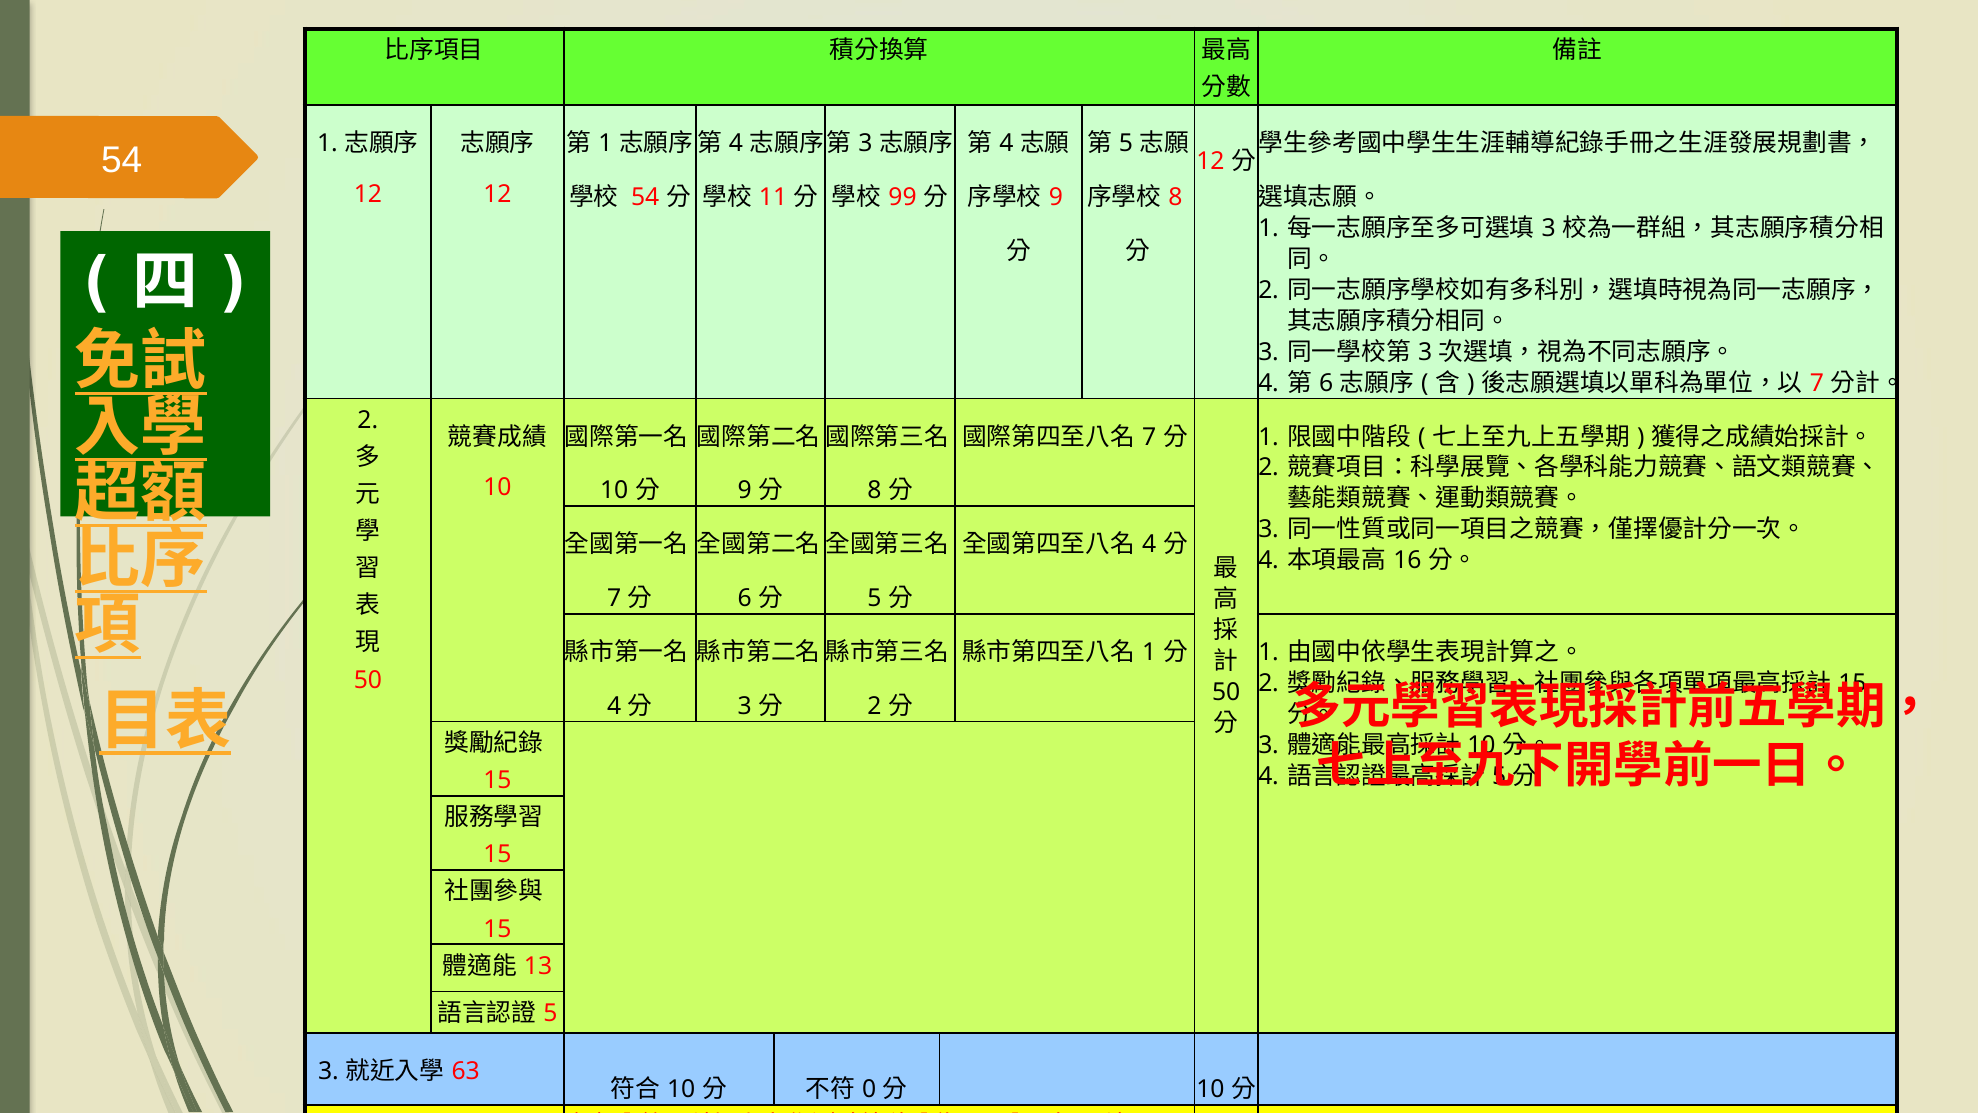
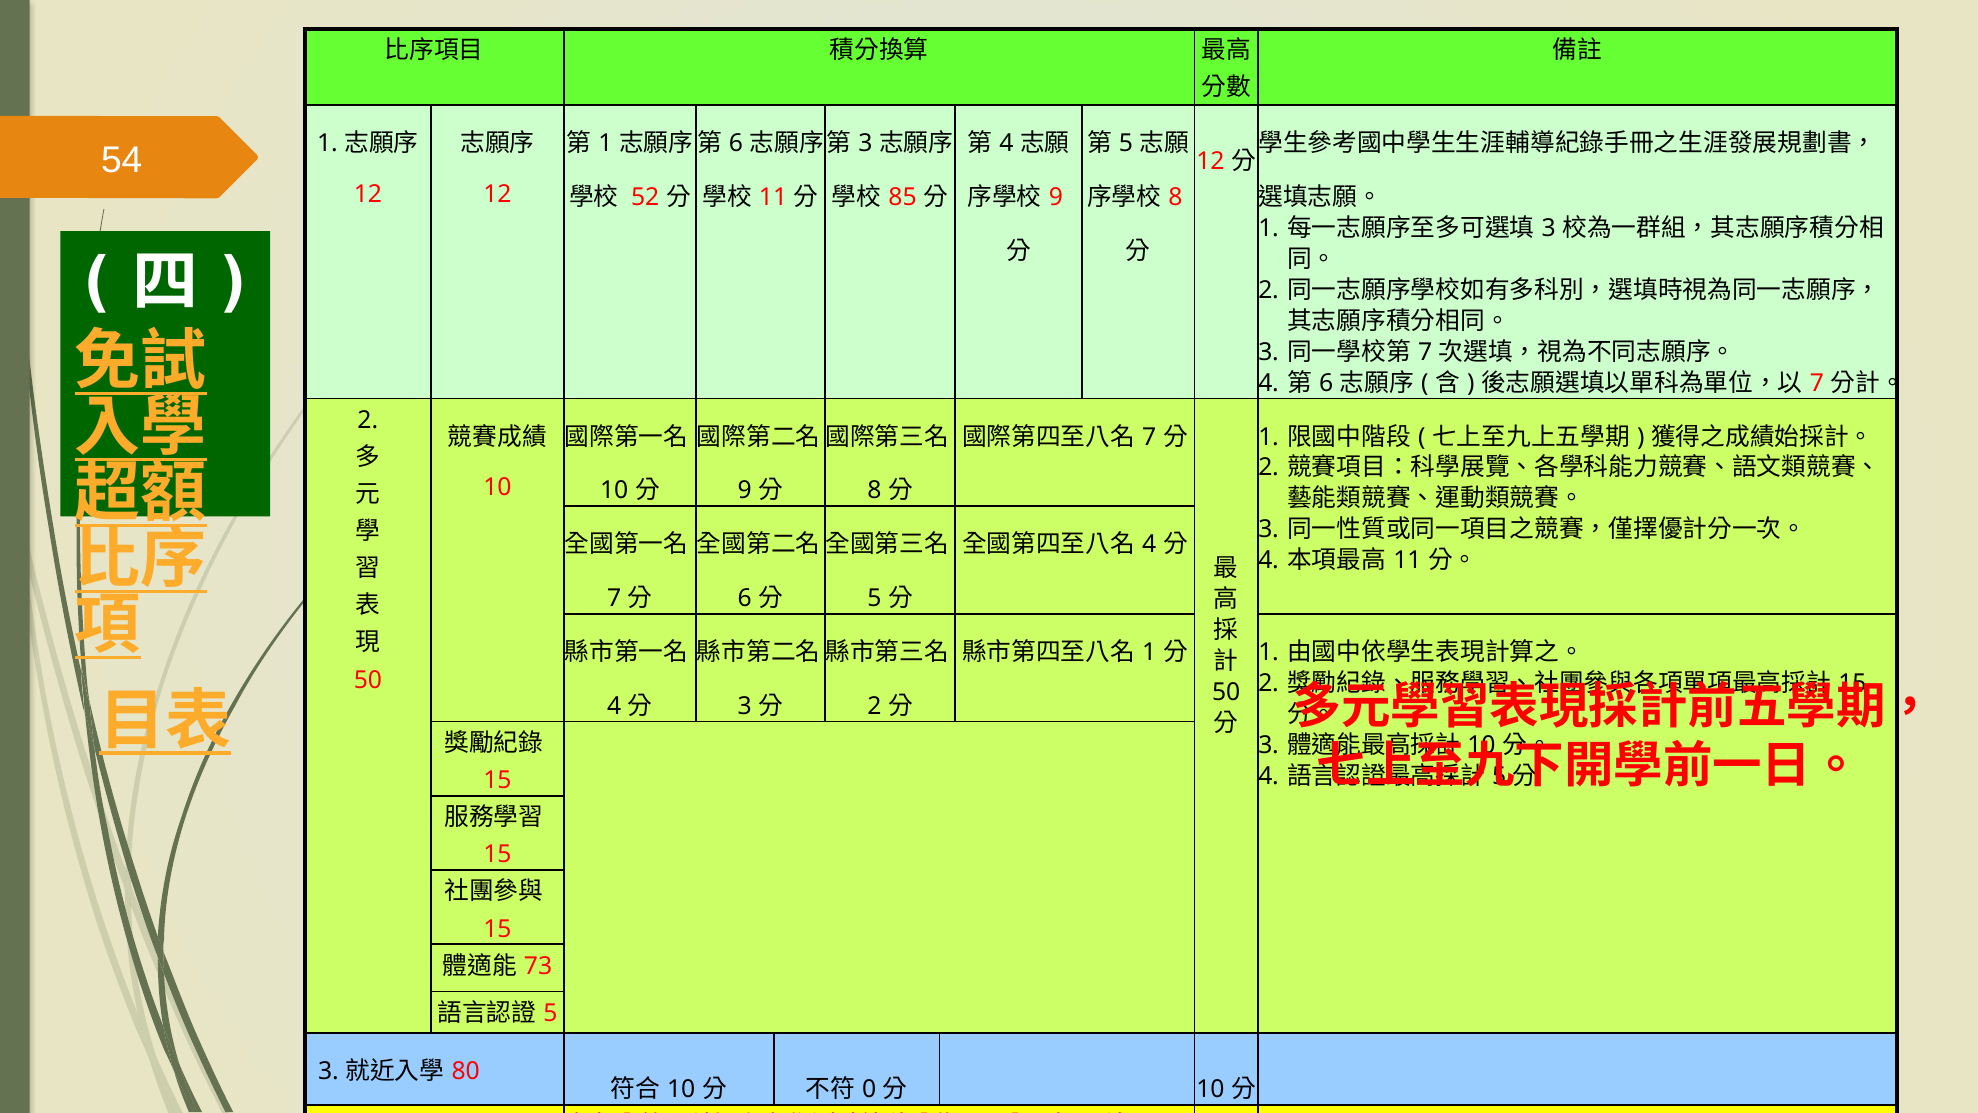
4: 4 -> 6 (736, 144)
54: 54 -> 52 (645, 198)
99: 99 -> 85 (903, 198)
3: 3 -> 7 (1425, 352)
16: 16 -> 11 (1407, 560)
13: 13 -> 73 (538, 966)
63: 63 -> 80 (466, 1071)
